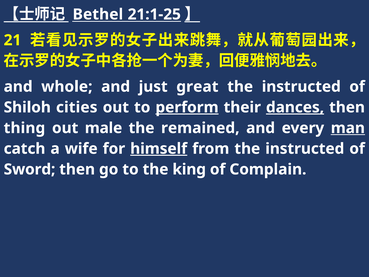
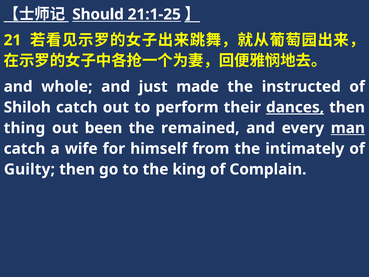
Bethel: Bethel -> Should (98, 14)
great: great -> made (198, 87)
Shiloh cities: cities -> catch (77, 107)
perform underline: present -> none (187, 107)
male: male -> been (104, 128)
himself underline: present -> none (159, 149)
from the instructed: instructed -> intimately (305, 149)
Sword: Sword -> Guilty (29, 169)
